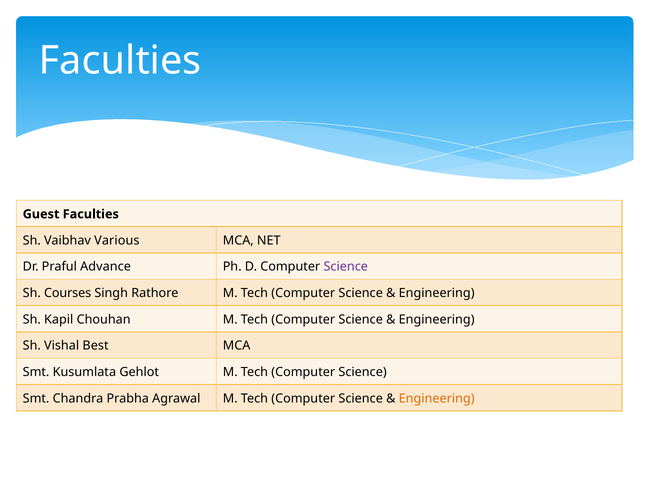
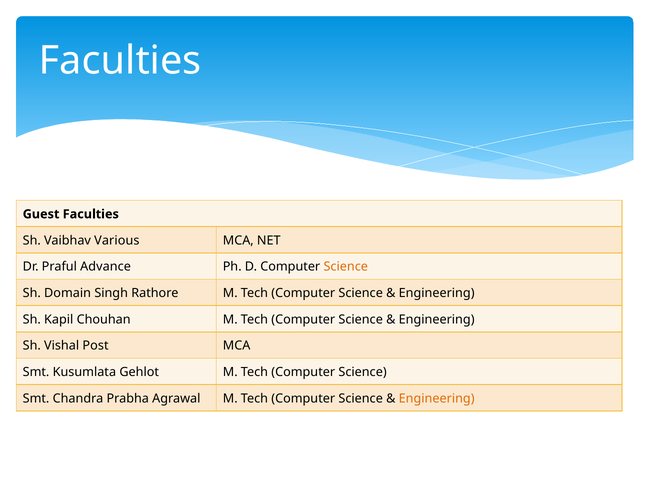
Science colour: purple -> orange (346, 267)
Courses: Courses -> Domain (68, 293)
Best: Best -> Post (96, 346)
